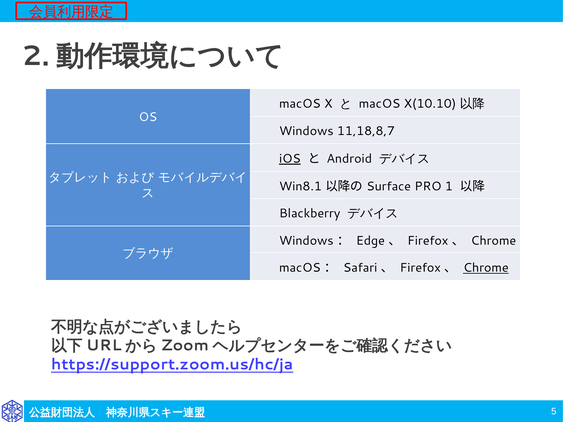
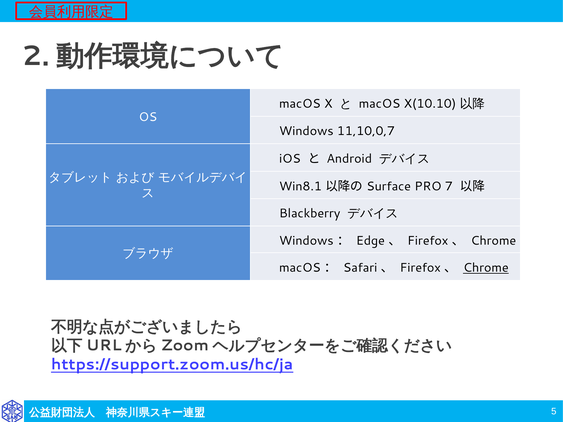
11,18,8,7: 11,18,8,7 -> 11,10,0,7 (366, 131)
iOS underline: present -> none (290, 159)
1: 1 -> 7 (449, 186)
